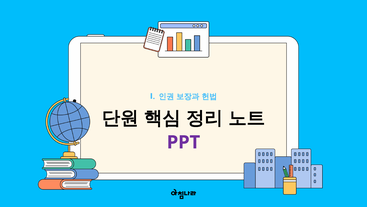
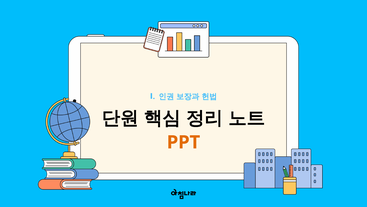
PPT colour: purple -> orange (183, 142)
